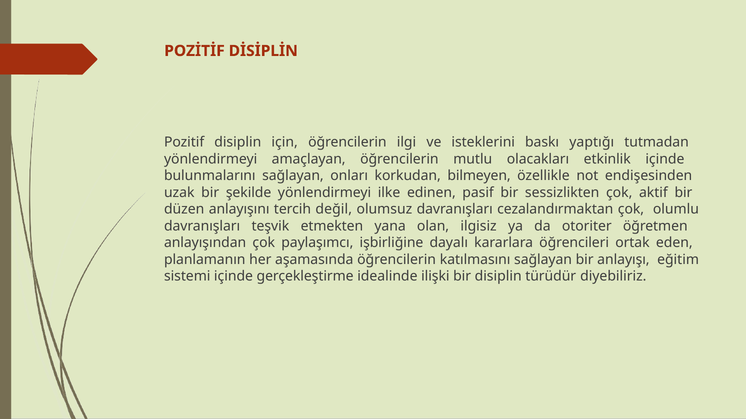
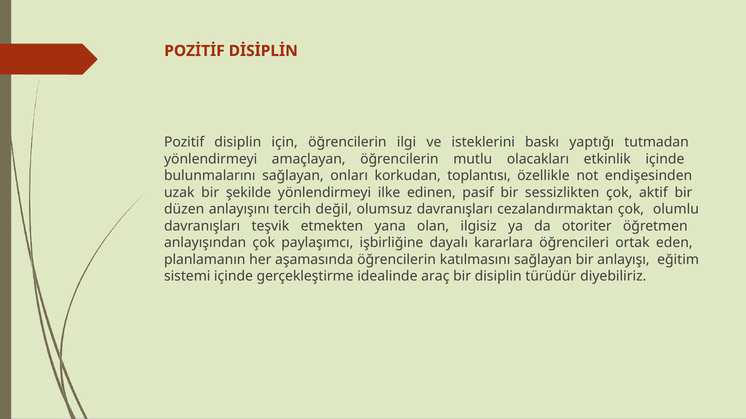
bilmeyen: bilmeyen -> toplantısı (479, 176)
ilişki: ilişki -> araç (435, 277)
